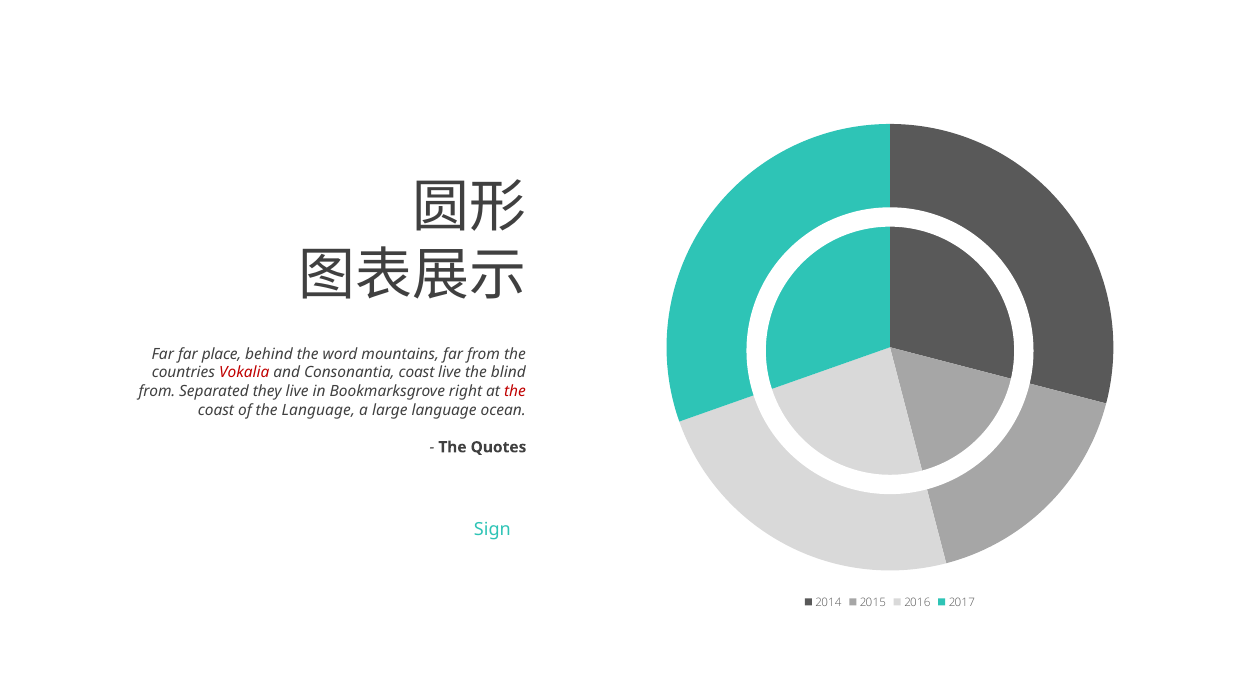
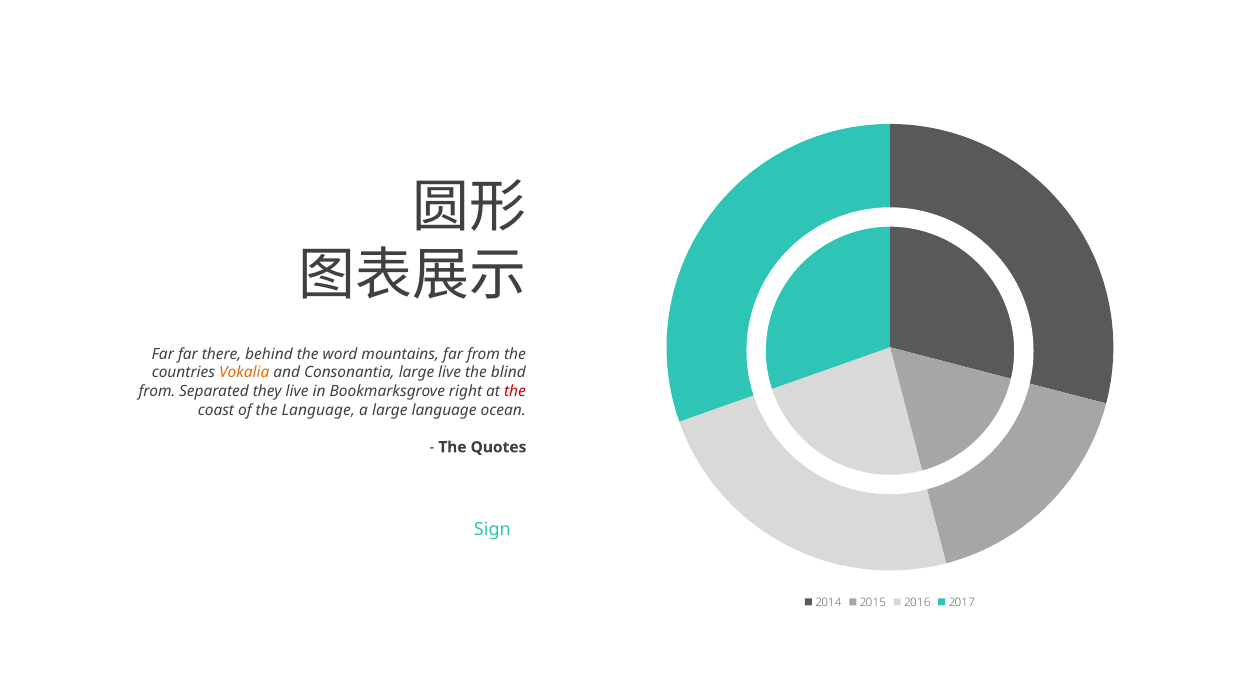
place: place -> there (222, 355)
Vokalia colour: red -> orange (244, 373)
Consonantia coast: coast -> large (416, 373)
